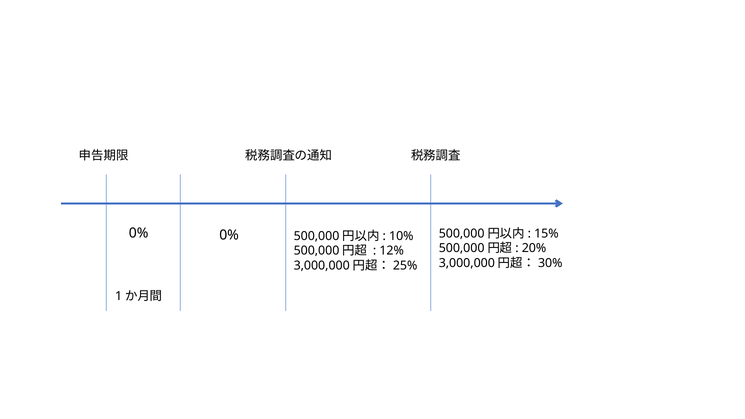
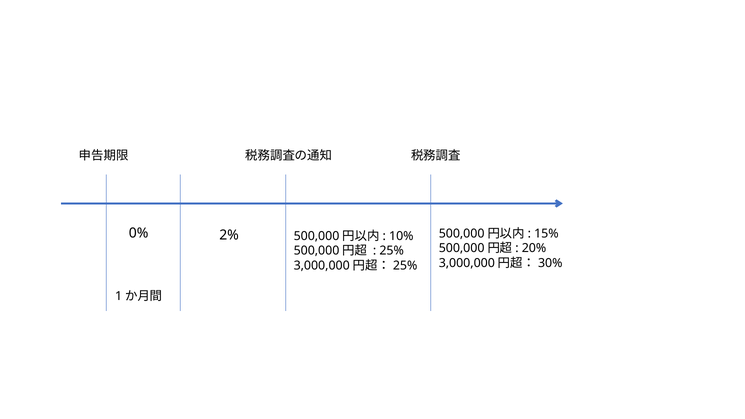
0% 0%: 0% -> 2% (229, 235)
12%: 12% -> 25% (392, 251)
